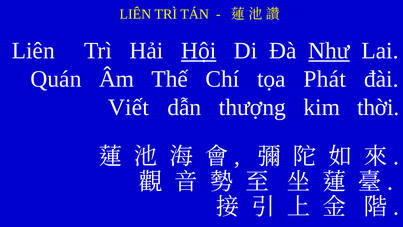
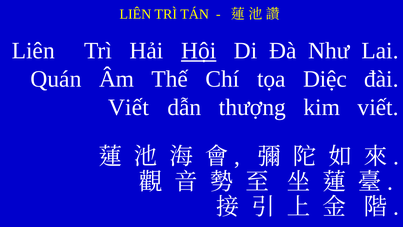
Như underline: present -> none (329, 51)
Phát: Phát -> Diệc (325, 79)
kim thời: thời -> viết (378, 107)
